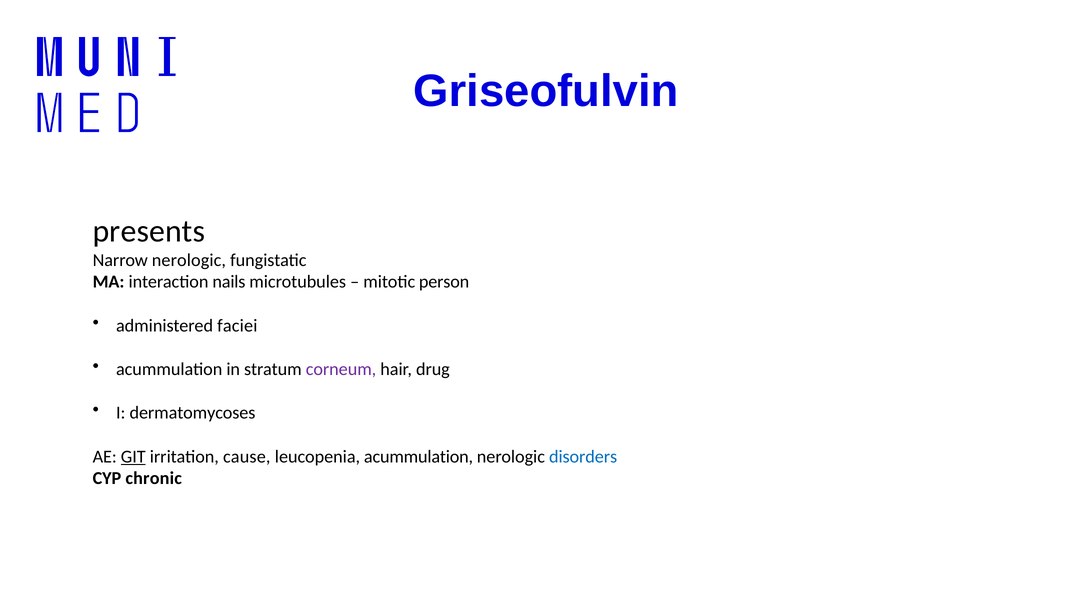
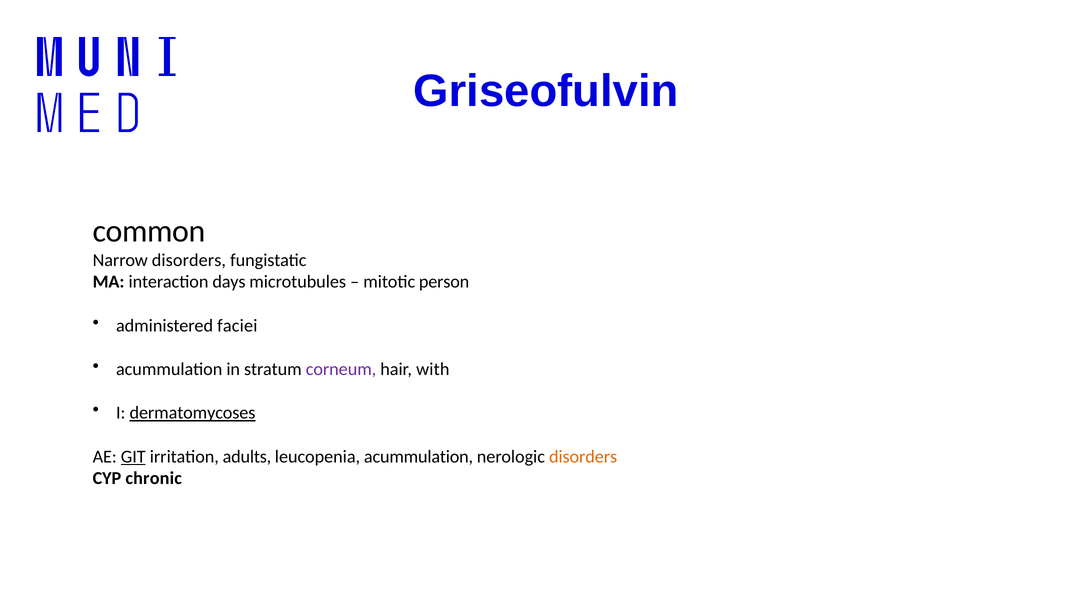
presents: presents -> common (149, 231)
Narrow nerologic: nerologic -> disorders (189, 260)
nails: nails -> days (229, 282)
drug: drug -> with (433, 369)
dermatomycoses underline: none -> present (192, 413)
cause: cause -> adults (247, 457)
disorders colour: blue -> orange (583, 457)
